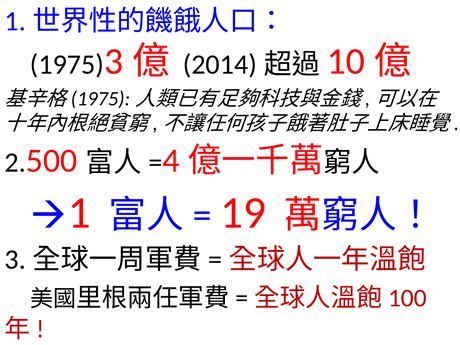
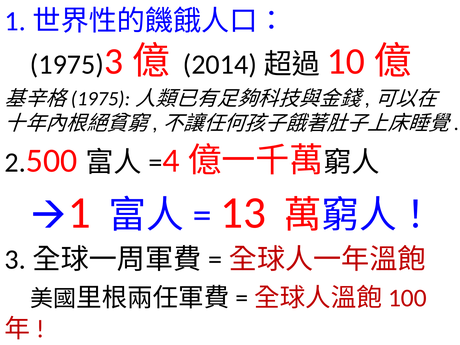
19: 19 -> 13 (243, 213)
